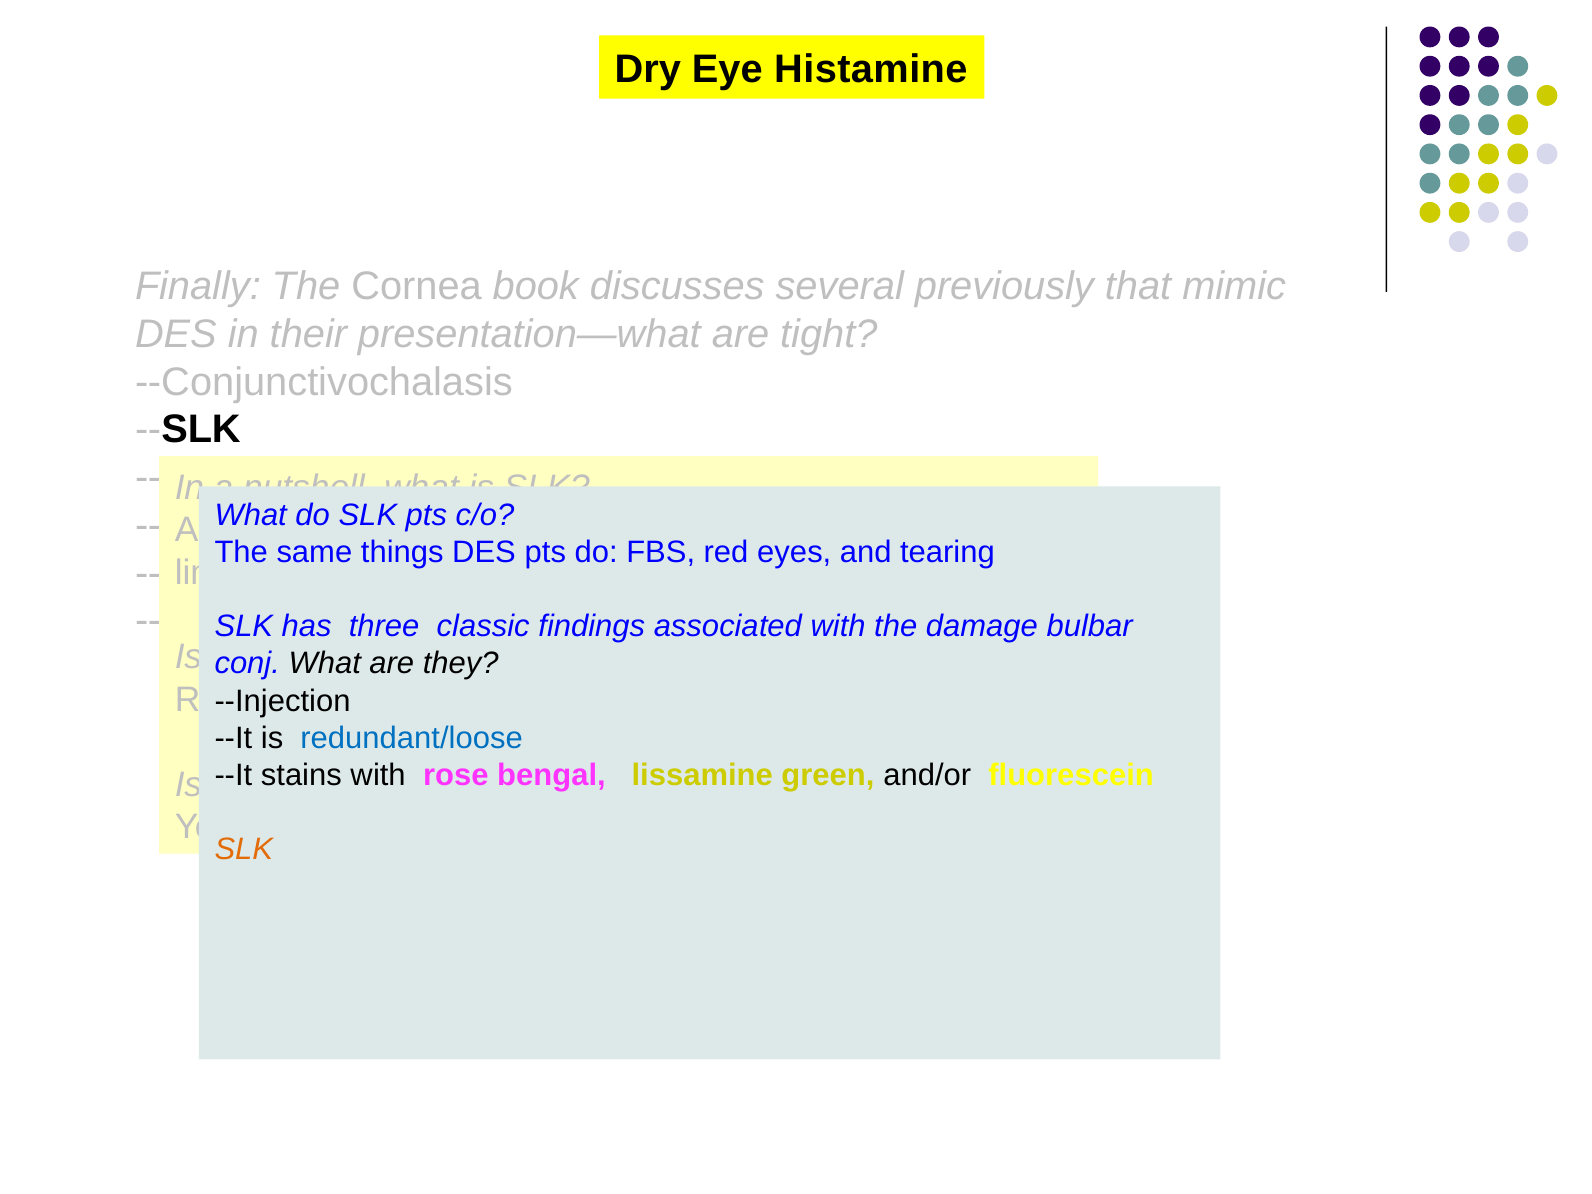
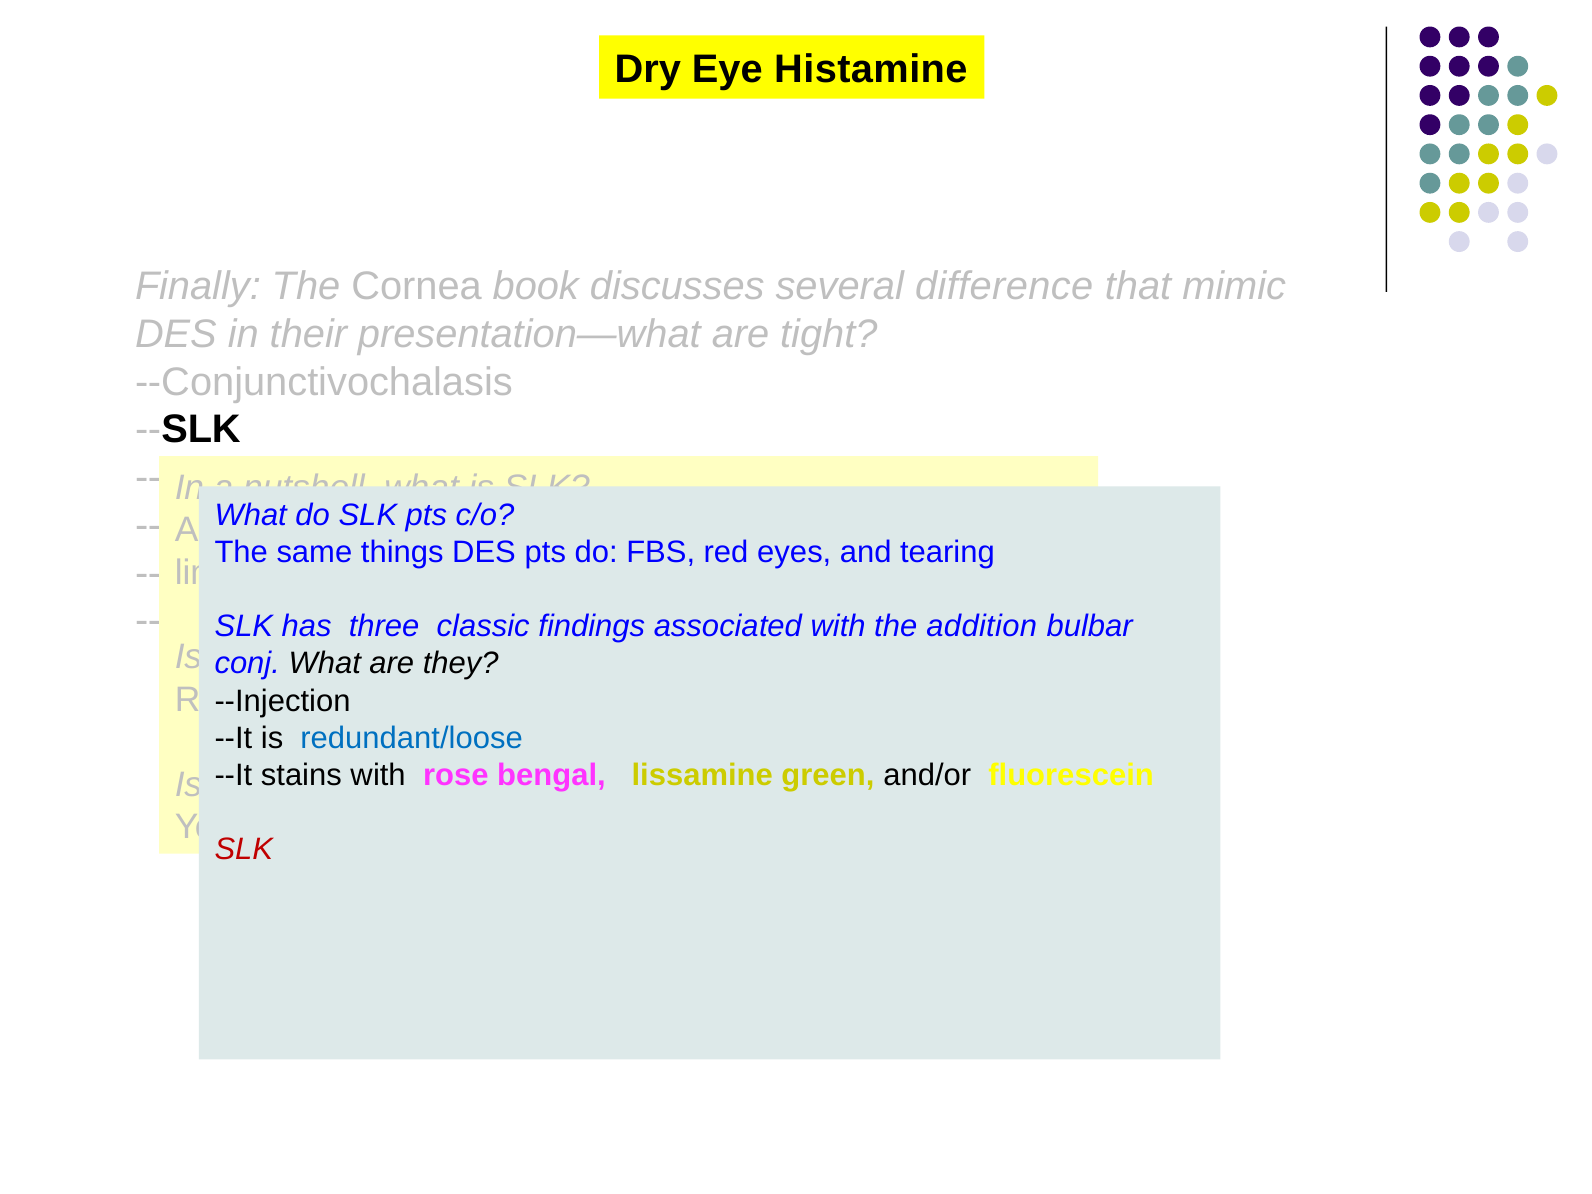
previously: previously -> difference (1004, 287)
damage: damage -> addition (982, 626)
SLK colour: orange -> red (244, 849)
